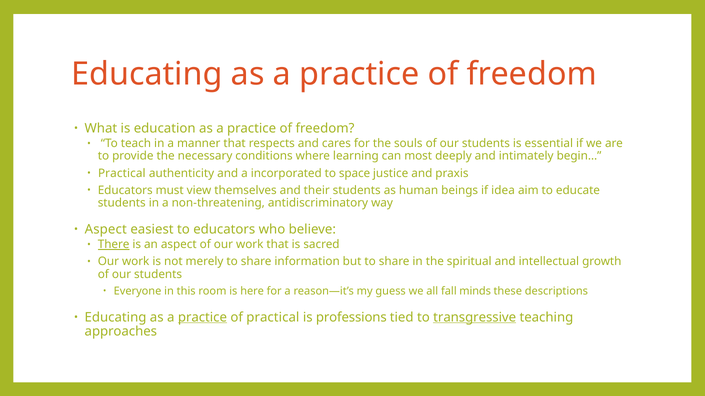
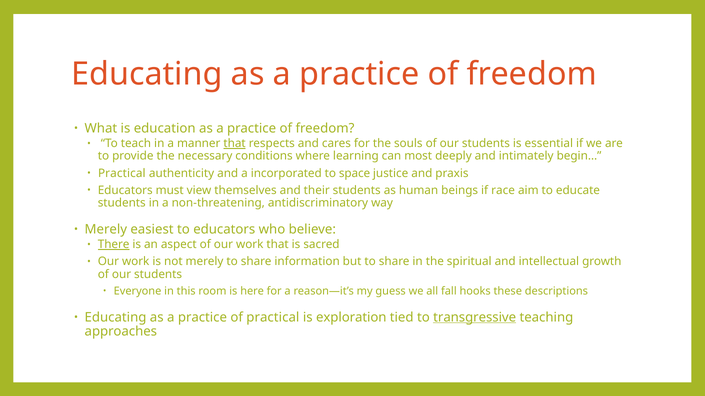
that underline: none -> present (235, 144)
idea: idea -> race (503, 190)
Aspect: Aspect -> Merely (106, 230)
minds: minds -> hooks (475, 291)
practice underline: present -> none (202, 318)
professions: professions -> exploration (351, 318)
